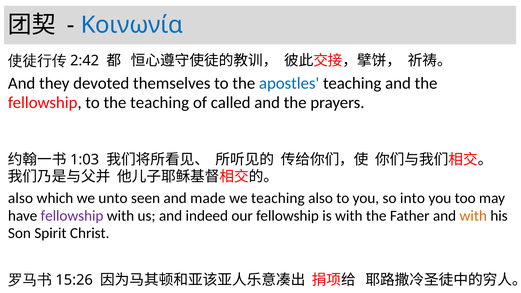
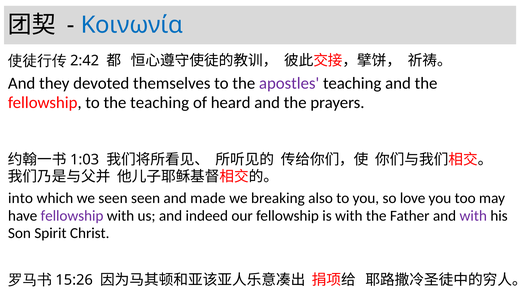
apostles colour: blue -> purple (289, 83)
called: called -> heard (231, 103)
also: also -> into (21, 198)
we unto: unto -> seen (113, 198)
we teaching: teaching -> breaking (278, 198)
into: into -> love (413, 198)
with colour: orange -> purple (473, 216)
